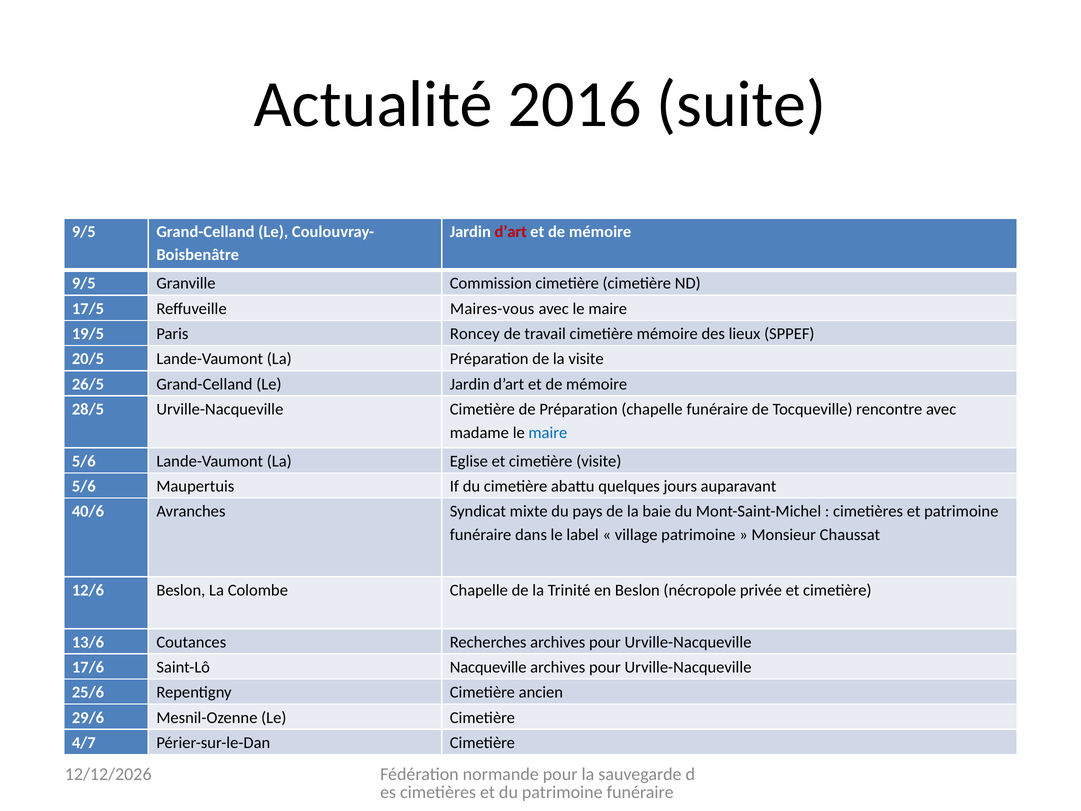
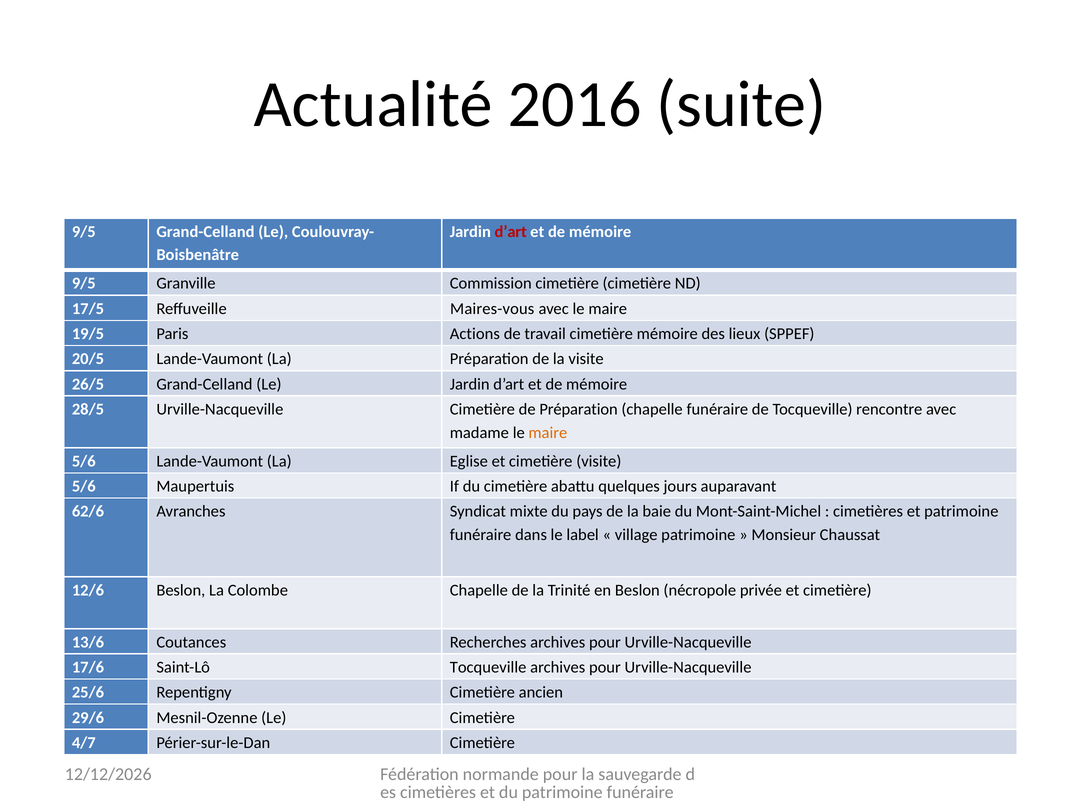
Roncey: Roncey -> Actions (475, 334)
maire colour: blue -> orange (548, 433)
40/6: 40/6 -> 62/6 (88, 511)
Saint-Lô Nacqueville: Nacqueville -> Tocqueville (488, 667)
